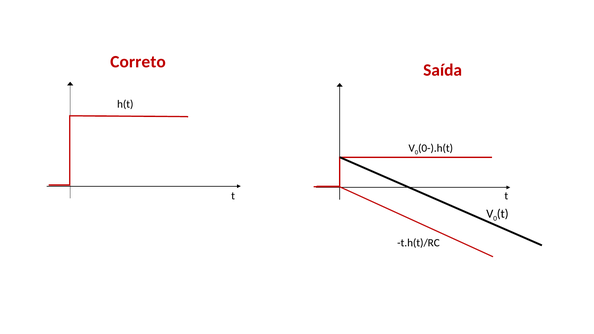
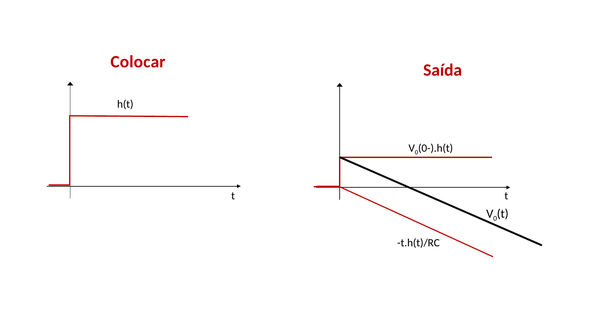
Correto: Correto -> Colocar (138, 62)
